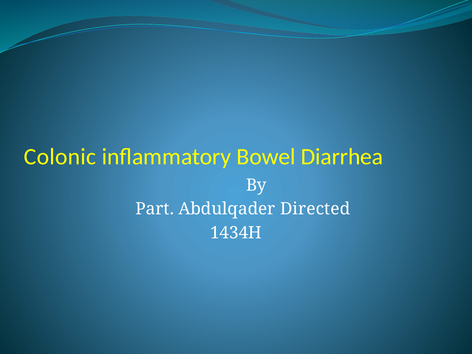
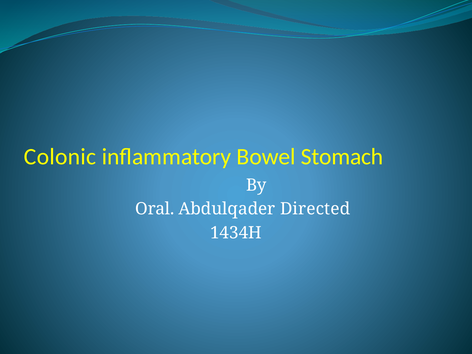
Diarrhea: Diarrhea -> Stomach (342, 157)
Part: Part -> Oral (155, 209)
